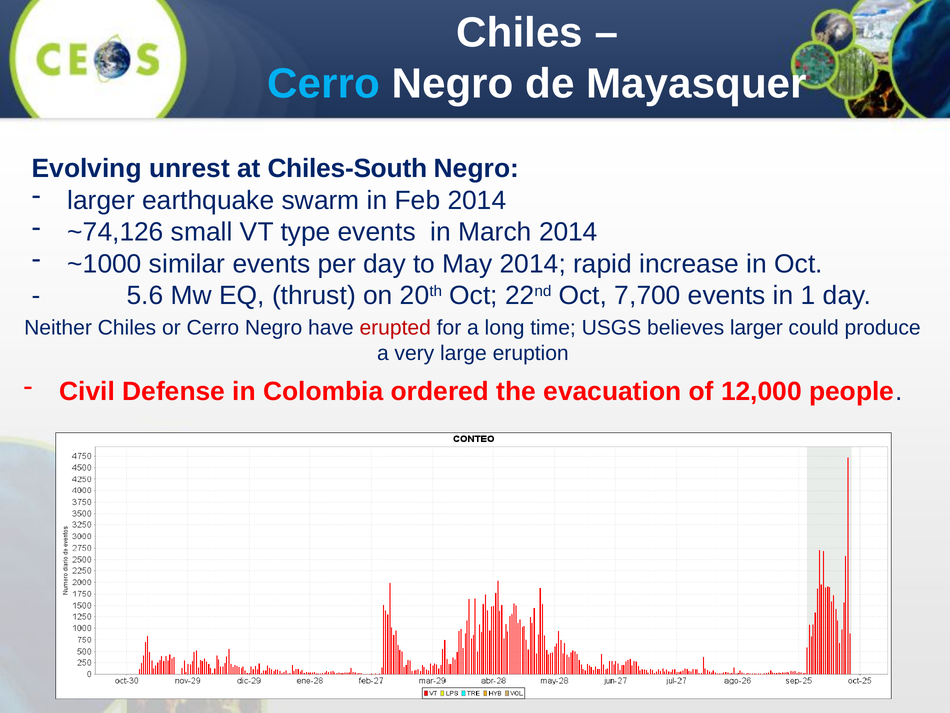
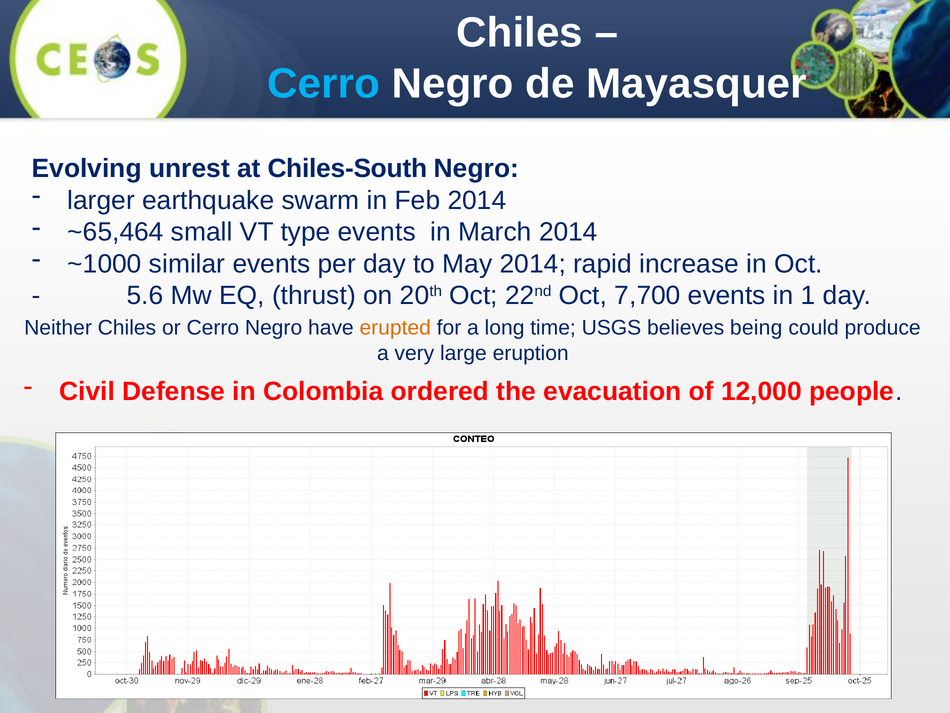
~74,126: ~74,126 -> ~65,464 (116, 232)
erupted colour: red -> orange (395, 327)
believes larger: larger -> being (756, 327)
